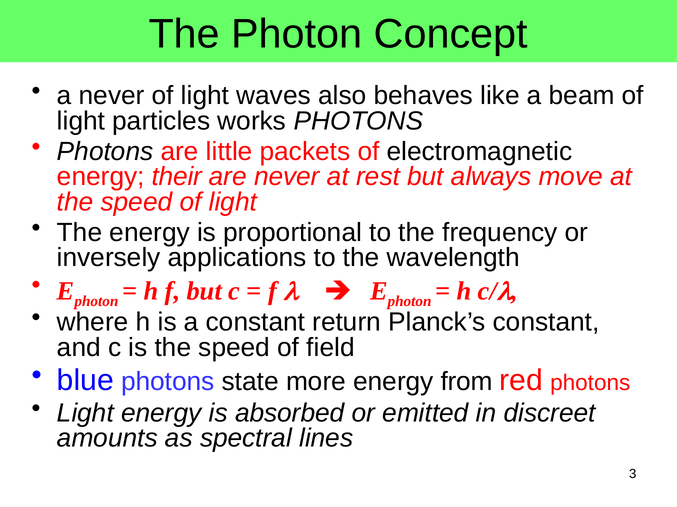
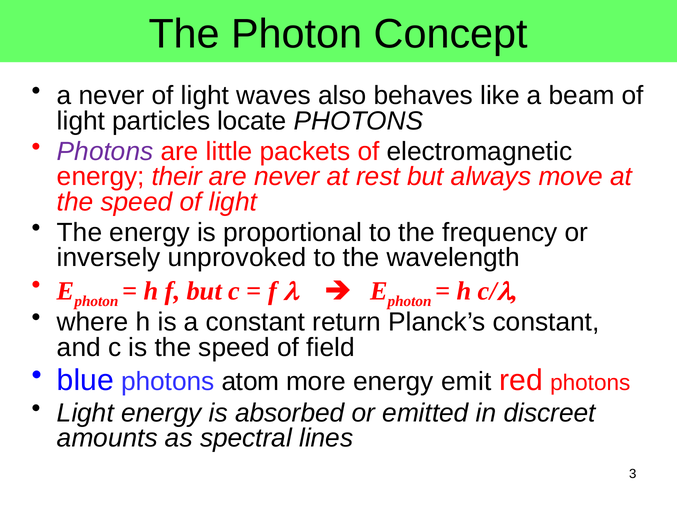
works: works -> locate (252, 121)
Photons colour: black -> purple (105, 152)
applications: applications -> unprovoked (237, 258)
state: state -> atom (250, 382)
from: from -> emit (466, 382)
